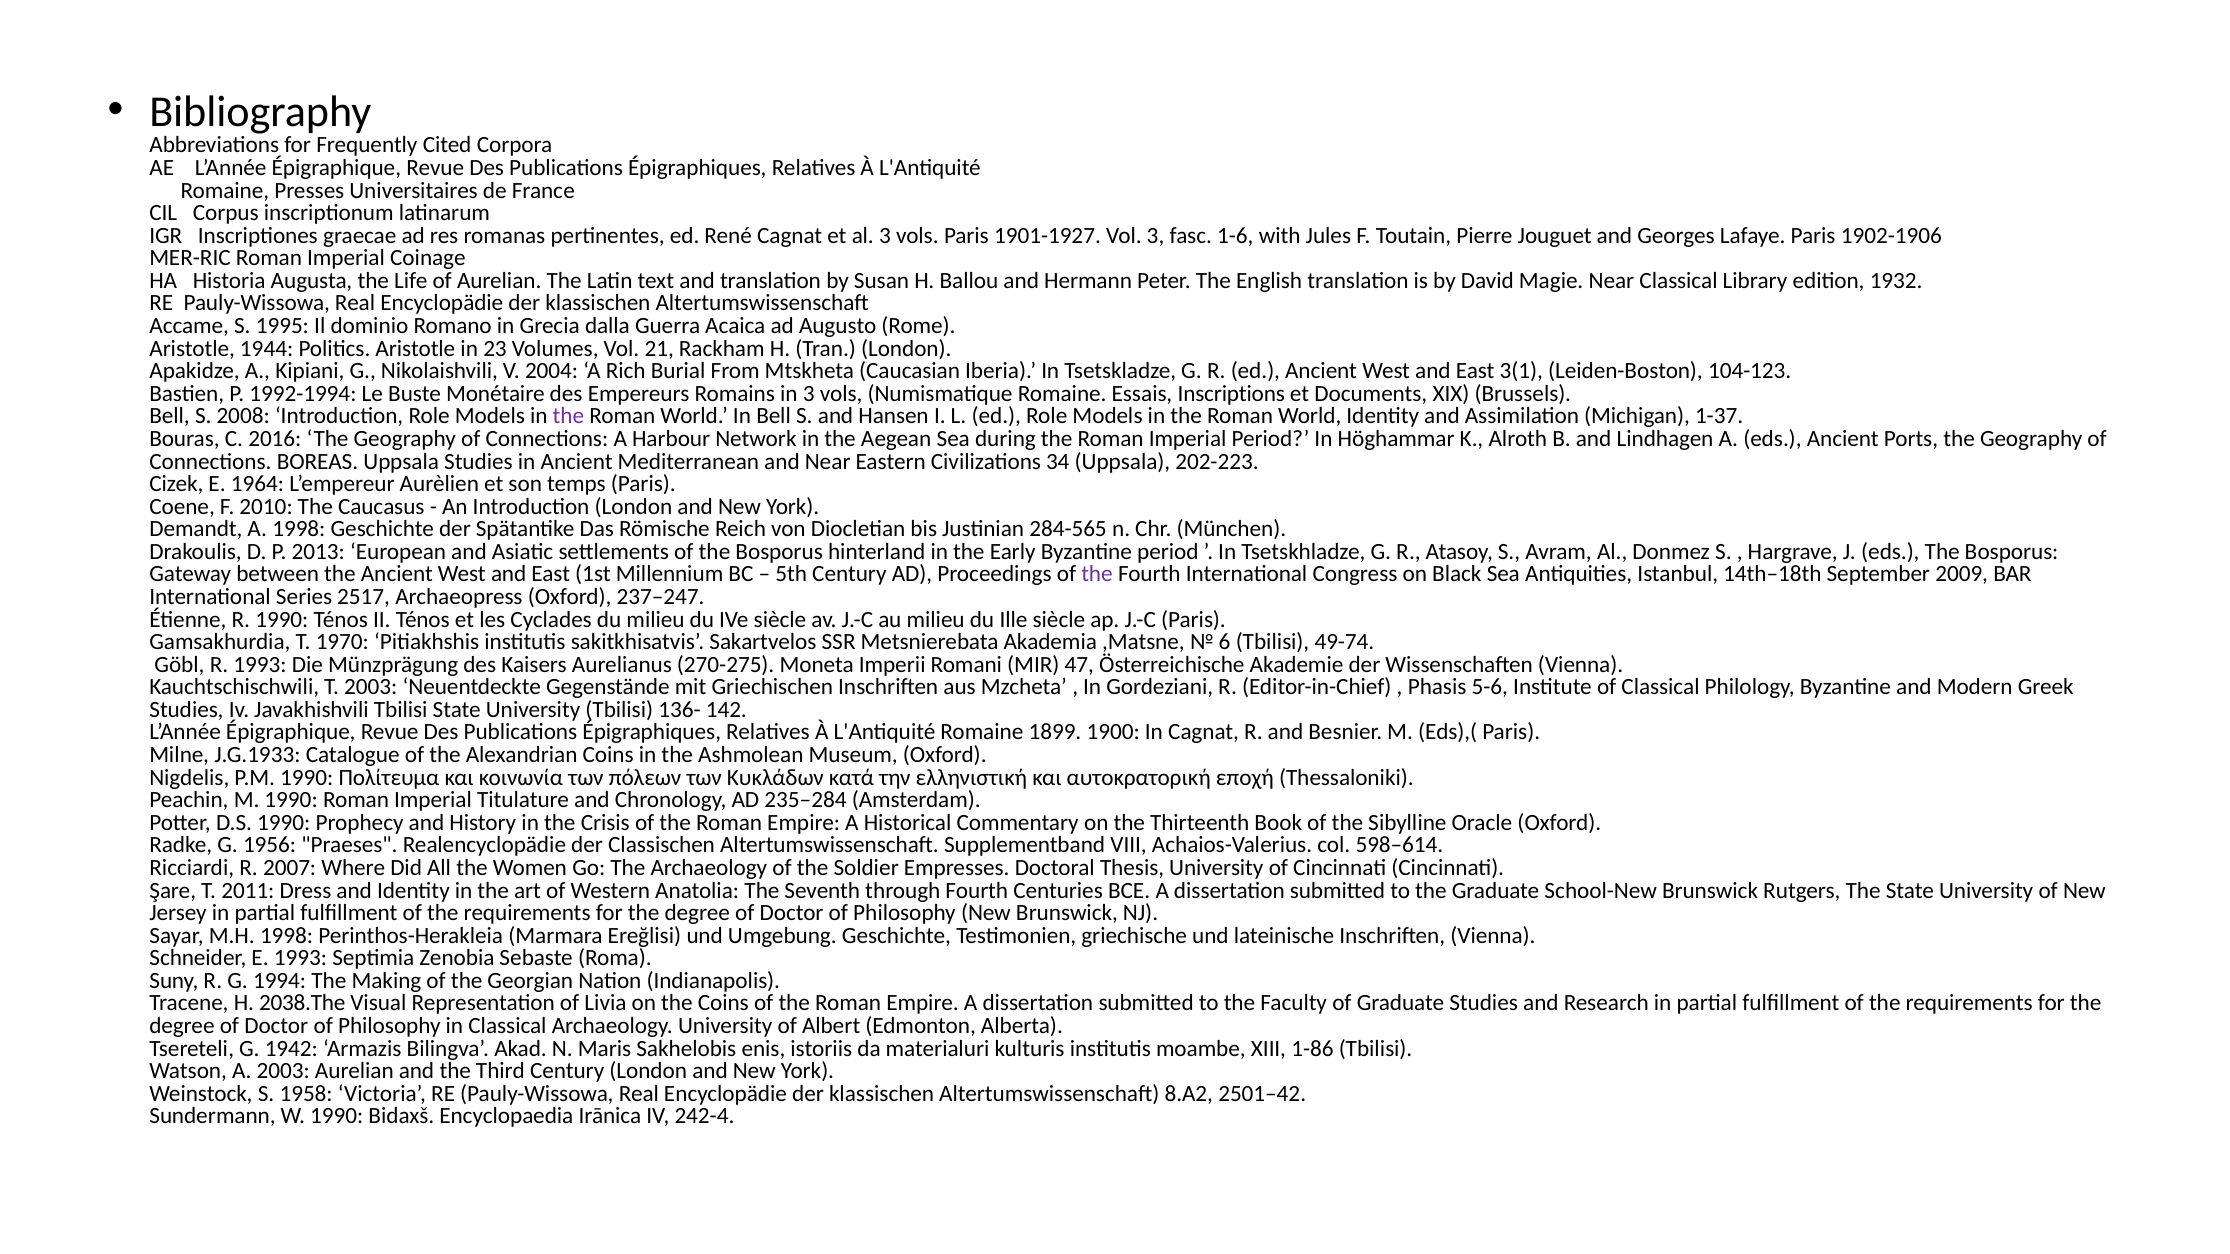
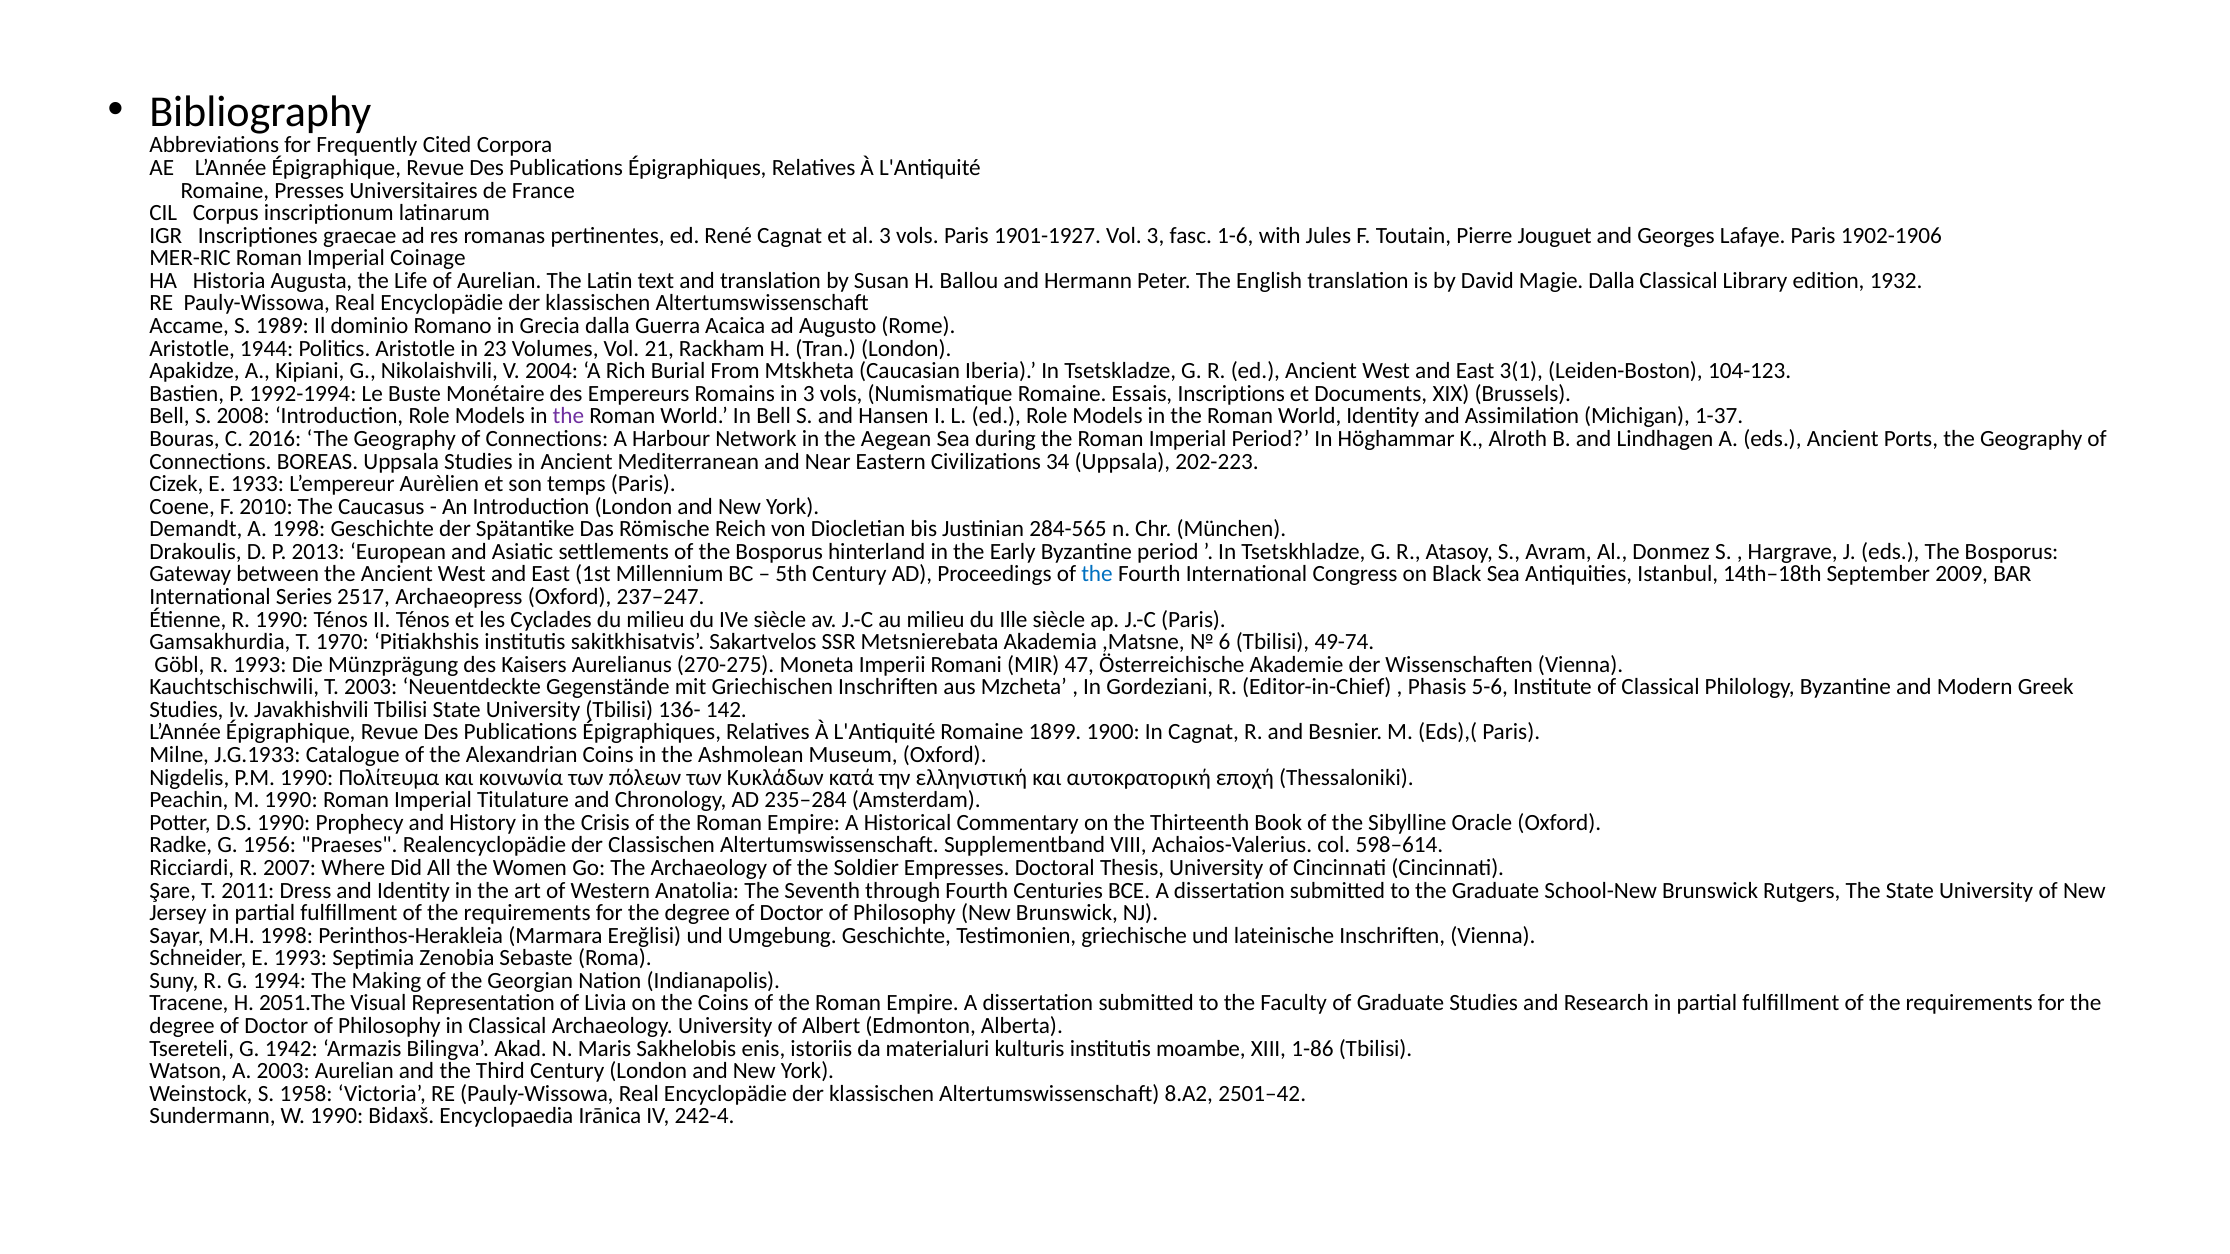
Magie Near: Near -> Dalla (1612, 281)
1995: 1995 -> 1989 (282, 326)
1964: 1964 -> 1933 (257, 484)
the colour: purple -> blue (1097, 574)
2038.The: 2038.The -> 2051.The (302, 1004)
